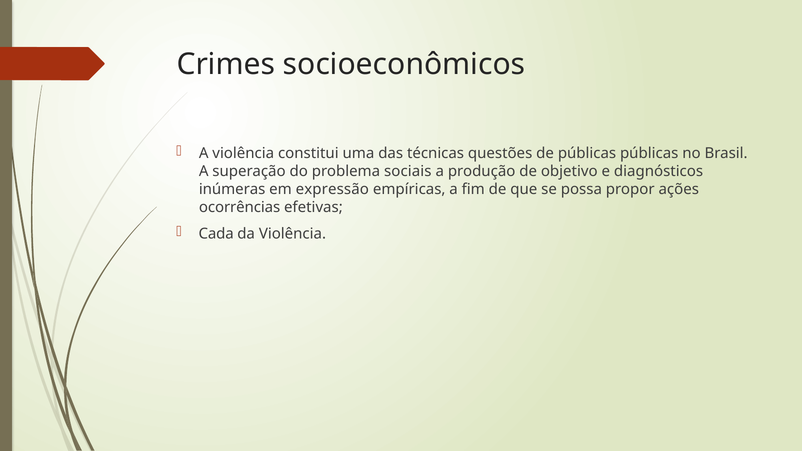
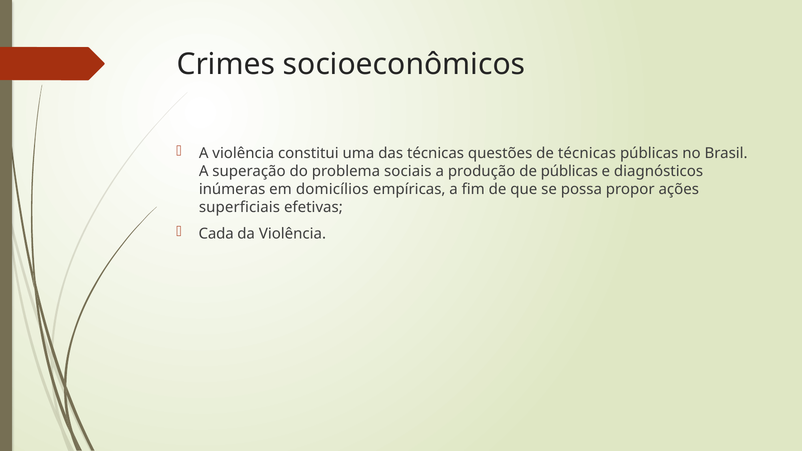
de públicas: públicas -> técnicas (587, 153)
de objetivo: objetivo -> públicas (569, 171)
expressão: expressão -> domicílios (332, 190)
ocorrências: ocorrências -> superficiais (239, 208)
